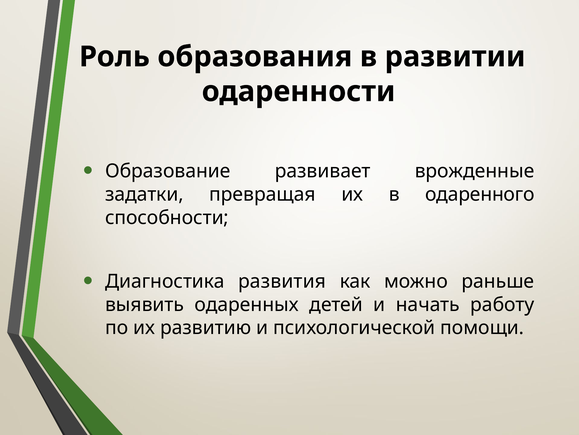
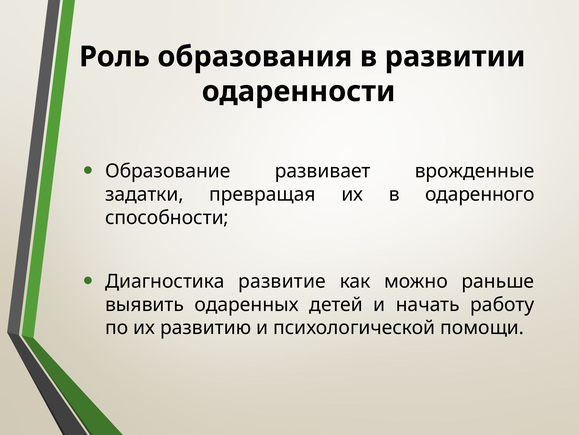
развития: развития -> развитие (282, 281)
